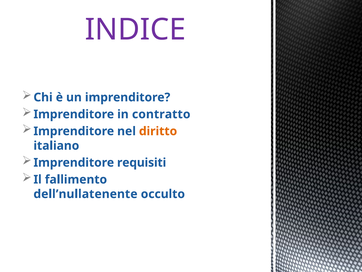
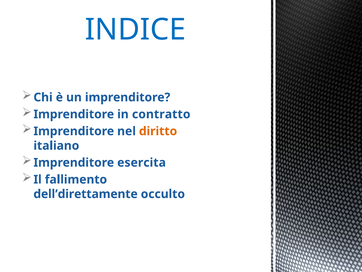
INDICE colour: purple -> blue (135, 30)
requisiti: requisiti -> esercita (142, 162)
dell’nullatenente: dell’nullatenente -> dell’direttamente (86, 194)
